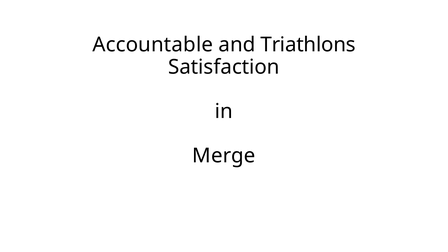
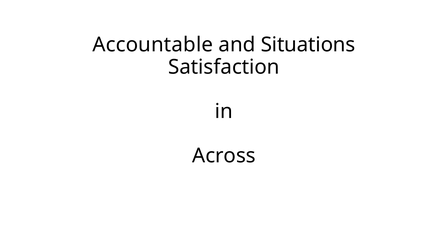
Triathlons: Triathlons -> Situations (308, 45)
Merge: Merge -> Across (224, 156)
